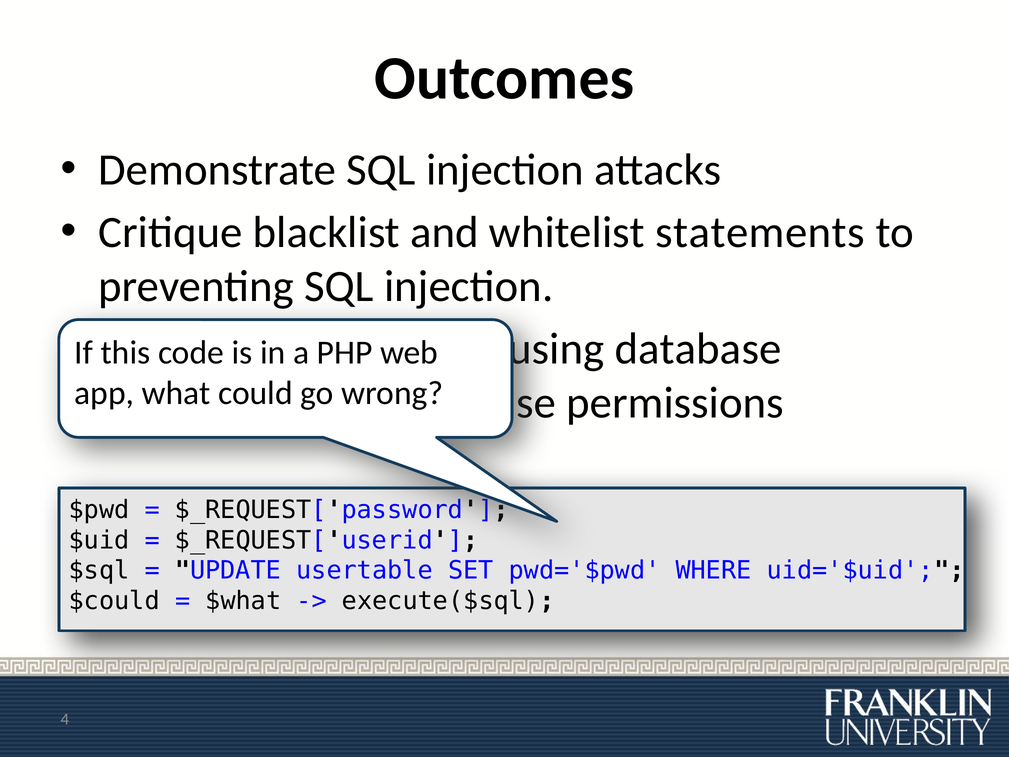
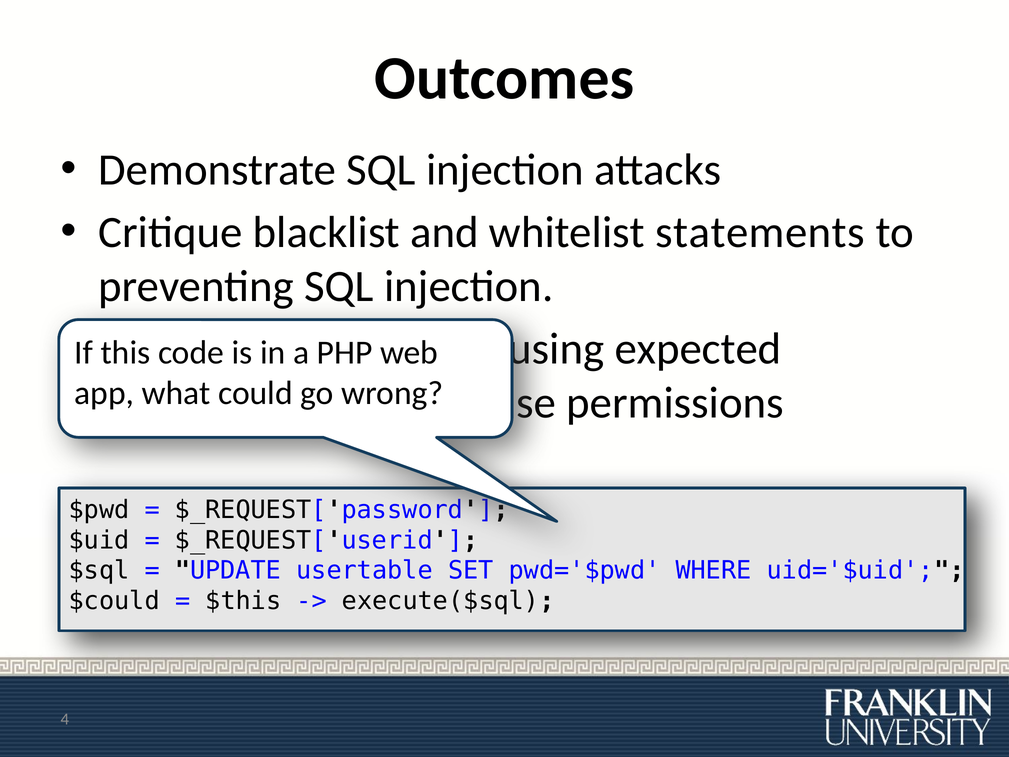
database: database -> expected (698, 349)
$what: $what -> $this (243, 601)
